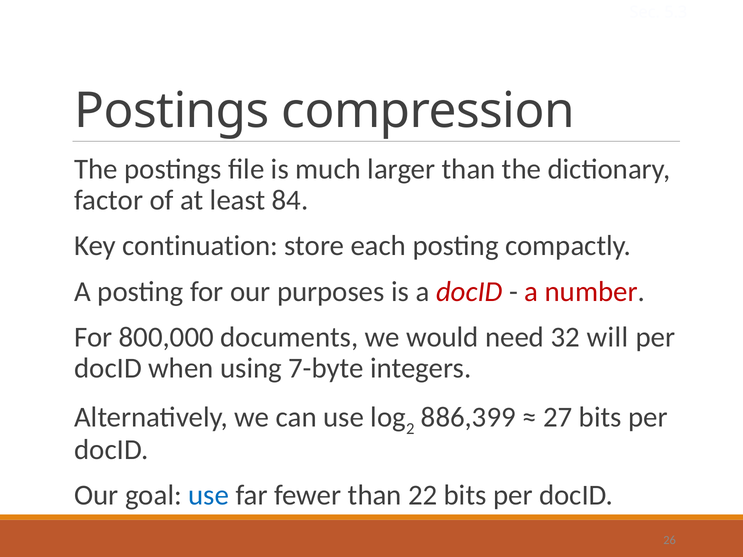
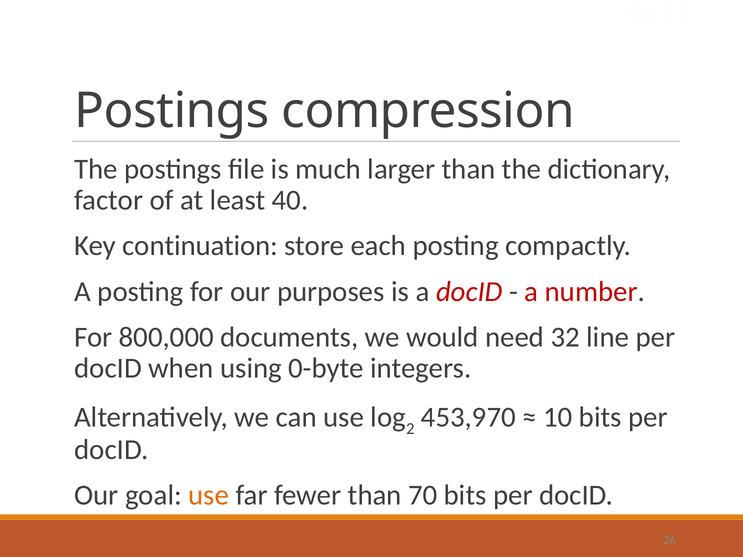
84: 84 -> 40 (290, 200)
will: will -> line (608, 337)
7-byte: 7-byte -> 0-byte (326, 369)
886,399: 886,399 -> 453,970 (468, 418)
27: 27 -> 10 (558, 418)
use colour: blue -> orange (209, 495)
22: 22 -> 70 (423, 495)
